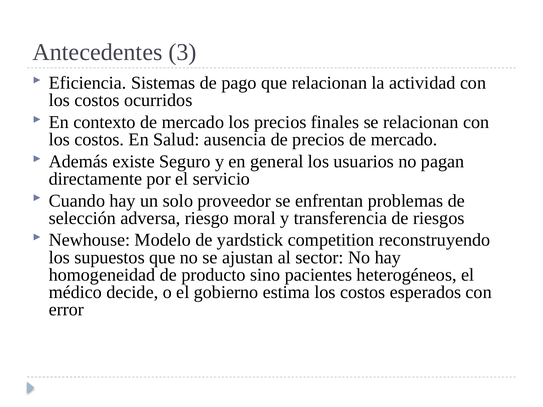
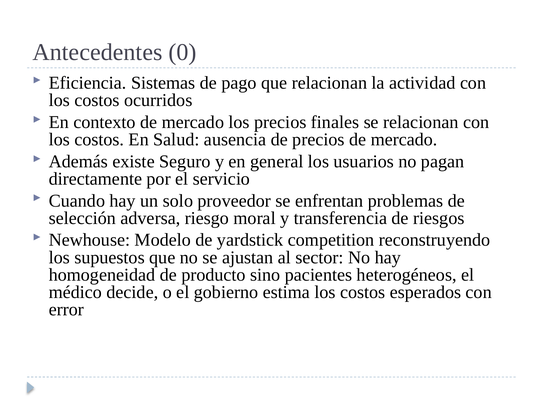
3: 3 -> 0 (183, 52)
